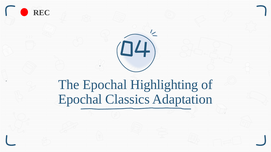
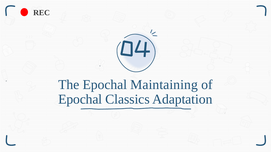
Highlighting: Highlighting -> Maintaining (164, 85)
